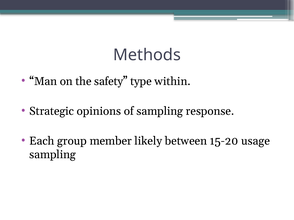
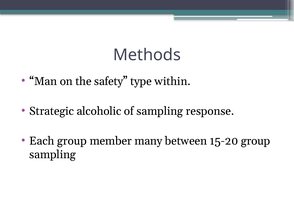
opinions: opinions -> alcoholic (99, 111)
likely: likely -> many (148, 141)
15-20 usage: usage -> group (256, 141)
